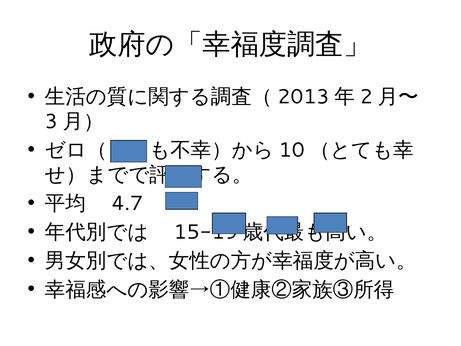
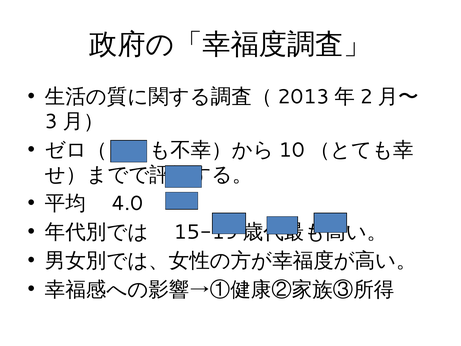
4.7: 4.7 -> 4.0 (127, 203)
